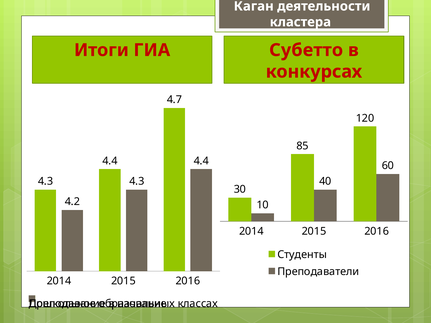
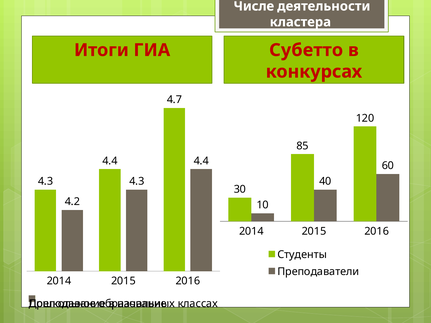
Каган: Каган -> Числе (254, 6)
